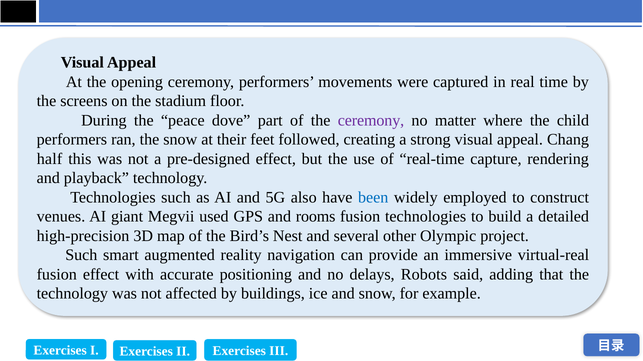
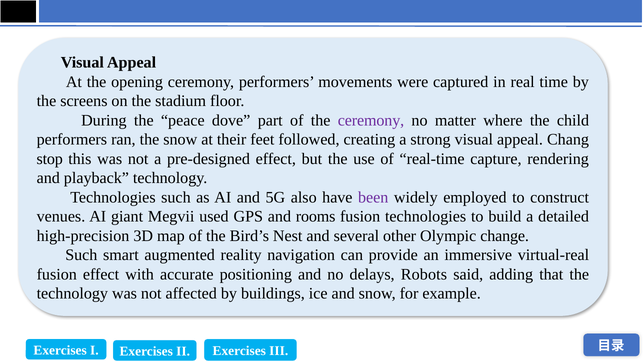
half: half -> stop (50, 159)
been colour: blue -> purple (373, 198)
project: project -> change (505, 236)
